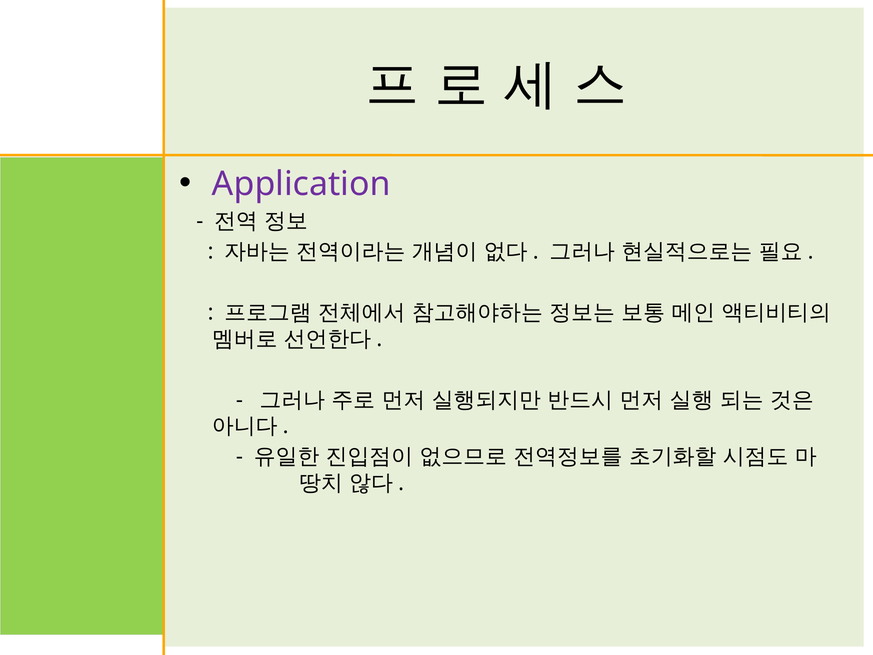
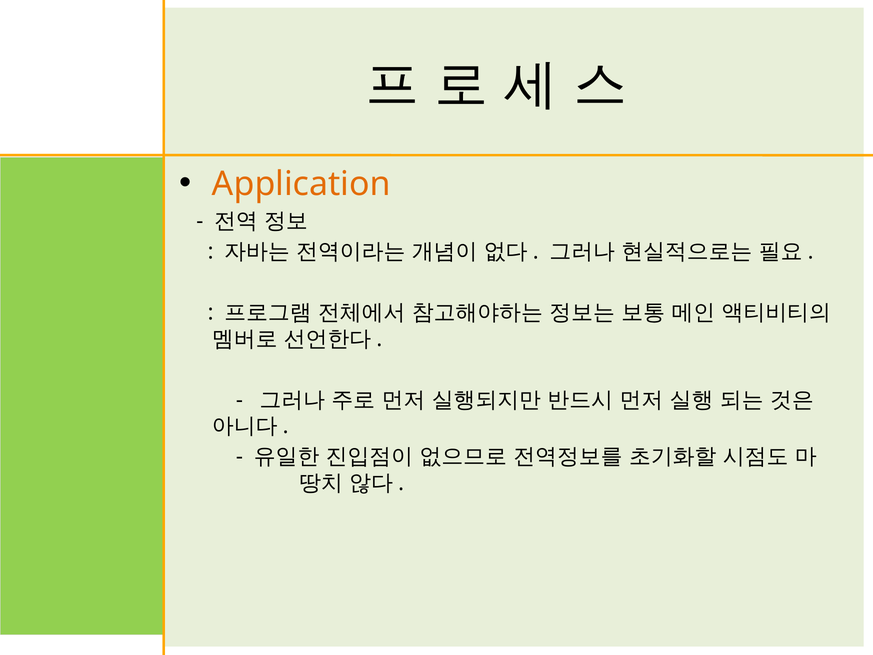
Application colour: purple -> orange (301, 184)
